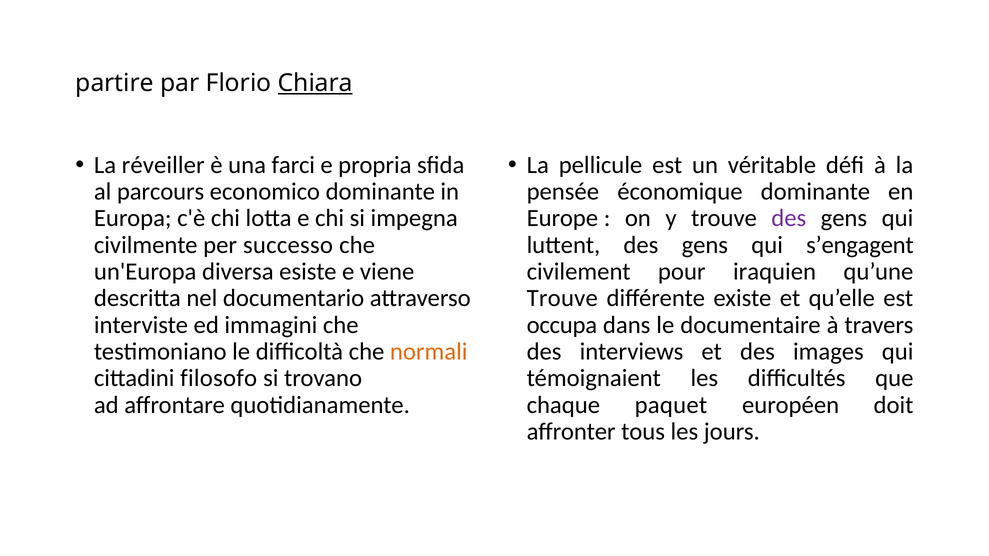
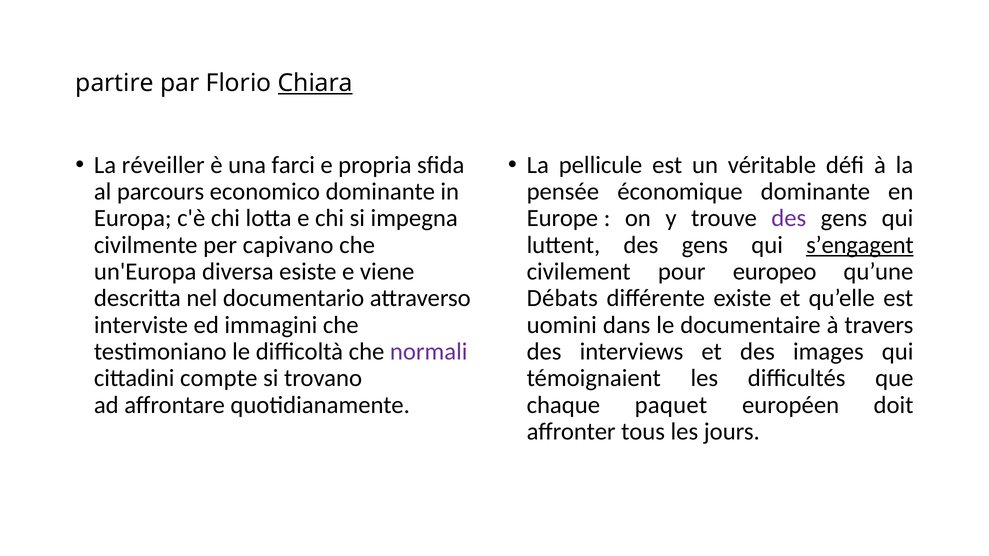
successo: successo -> capivano (288, 245)
s’engagent underline: none -> present (860, 245)
iraquien: iraquien -> europeo (775, 272)
Trouve: Trouve -> Débats (562, 298)
occupa: occupa -> uomini (562, 325)
normali colour: orange -> purple (429, 352)
filosofo: filosofo -> compte (219, 379)
